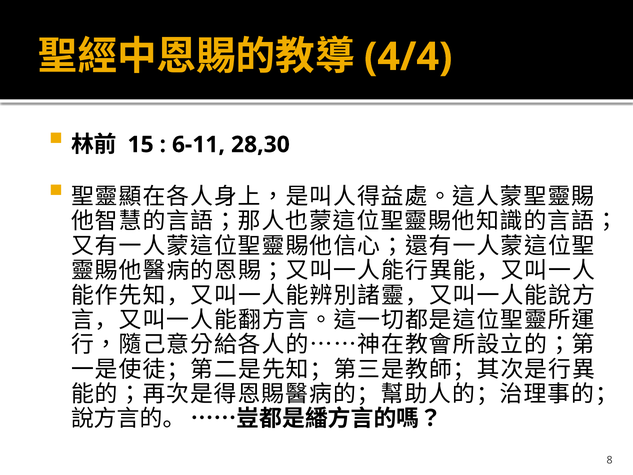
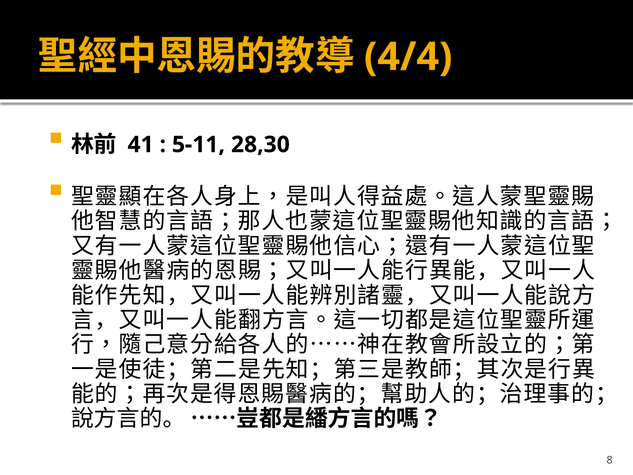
15: 15 -> 41 (141, 145)
6-11: 6-11 -> 5-11 (198, 145)
